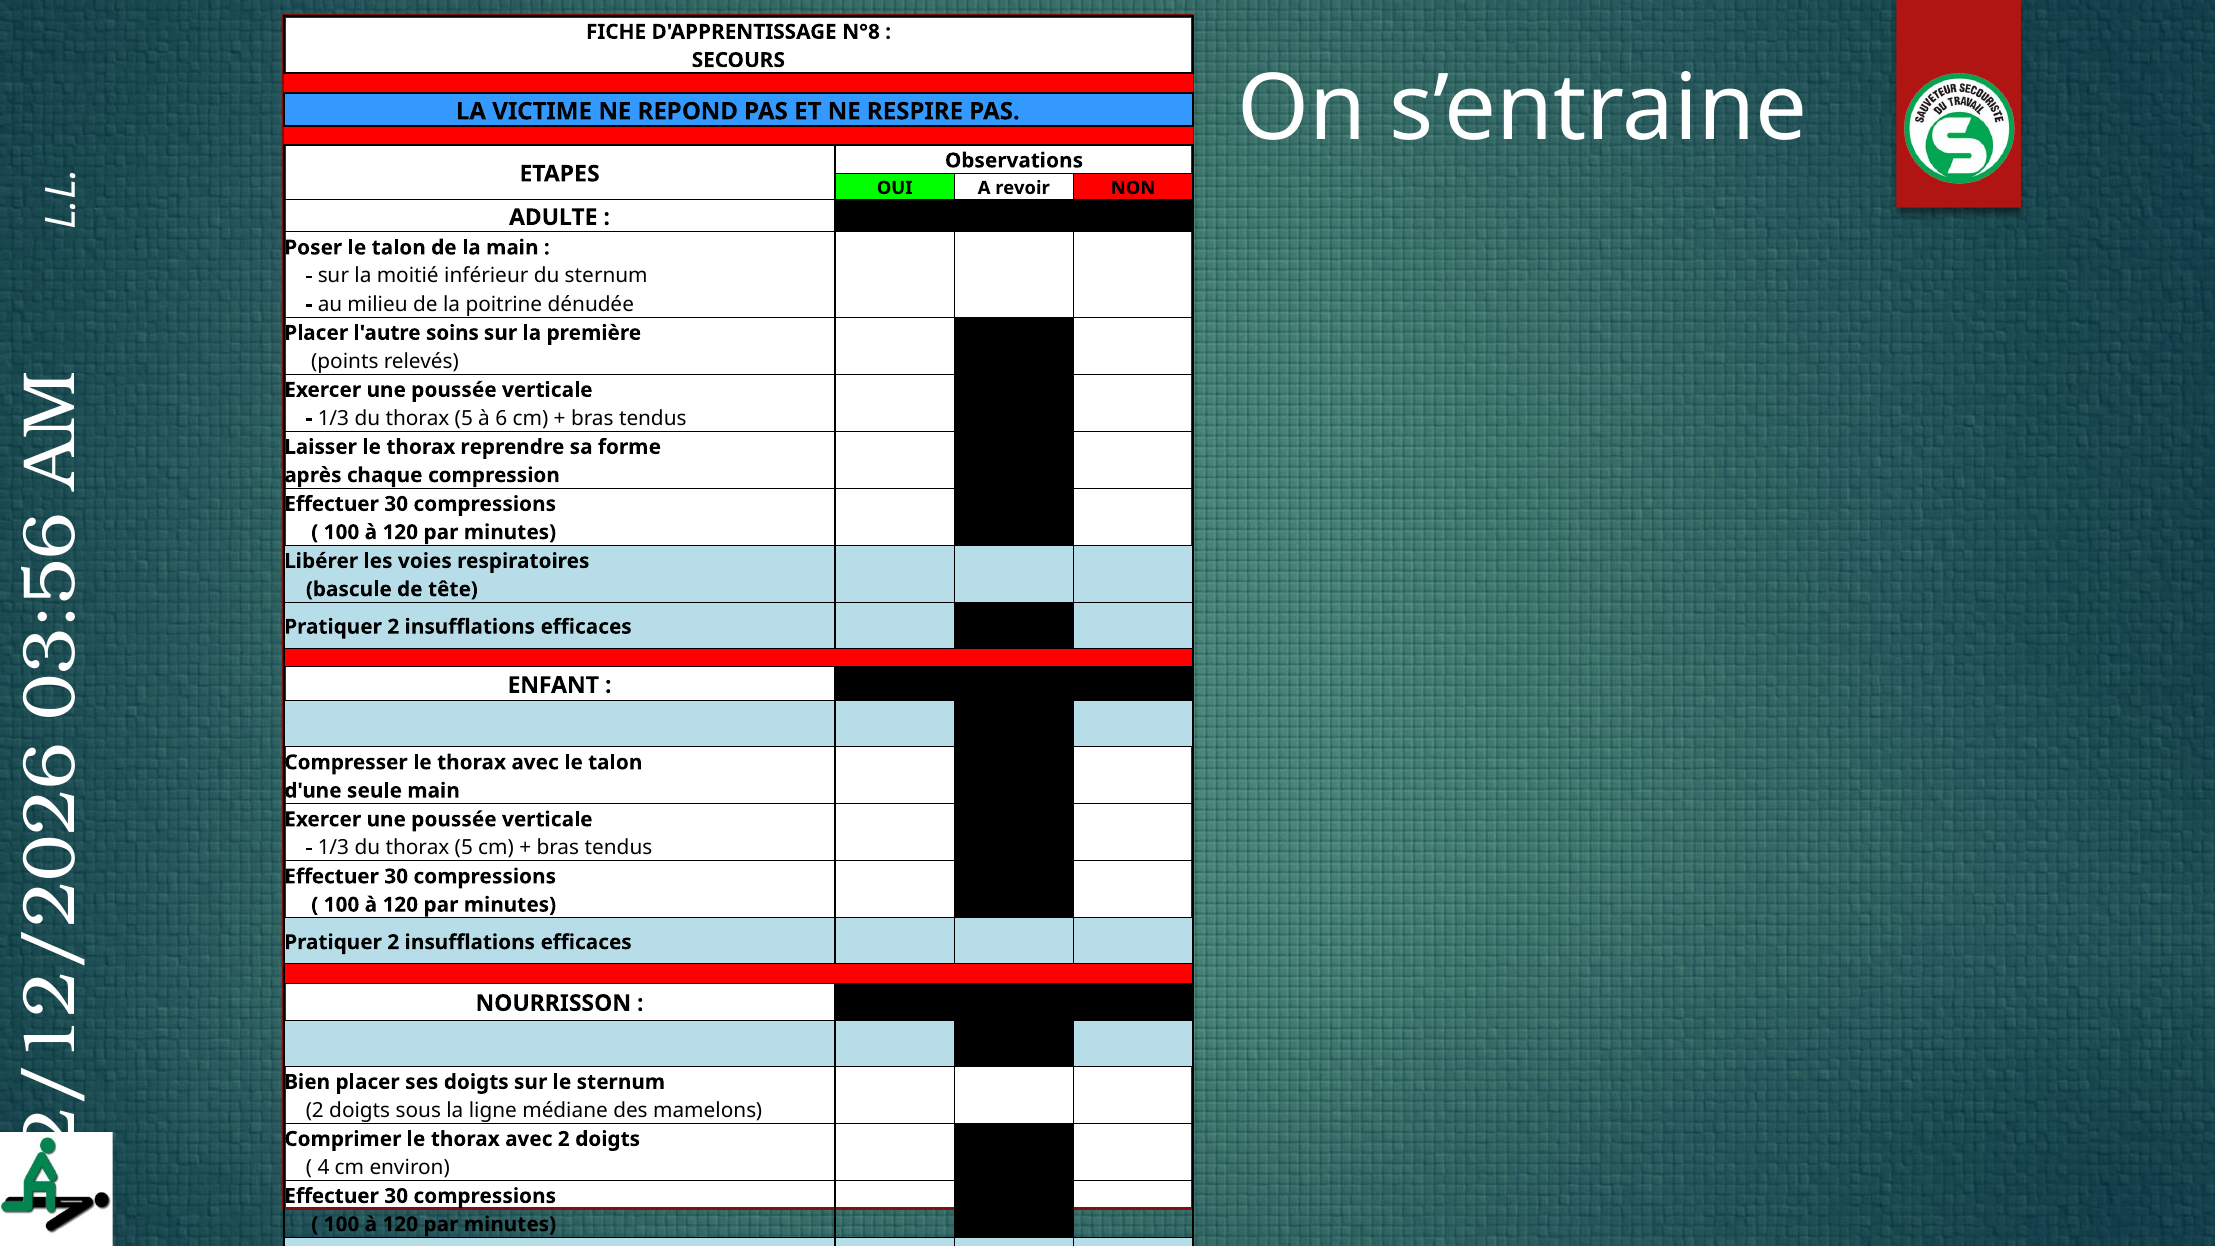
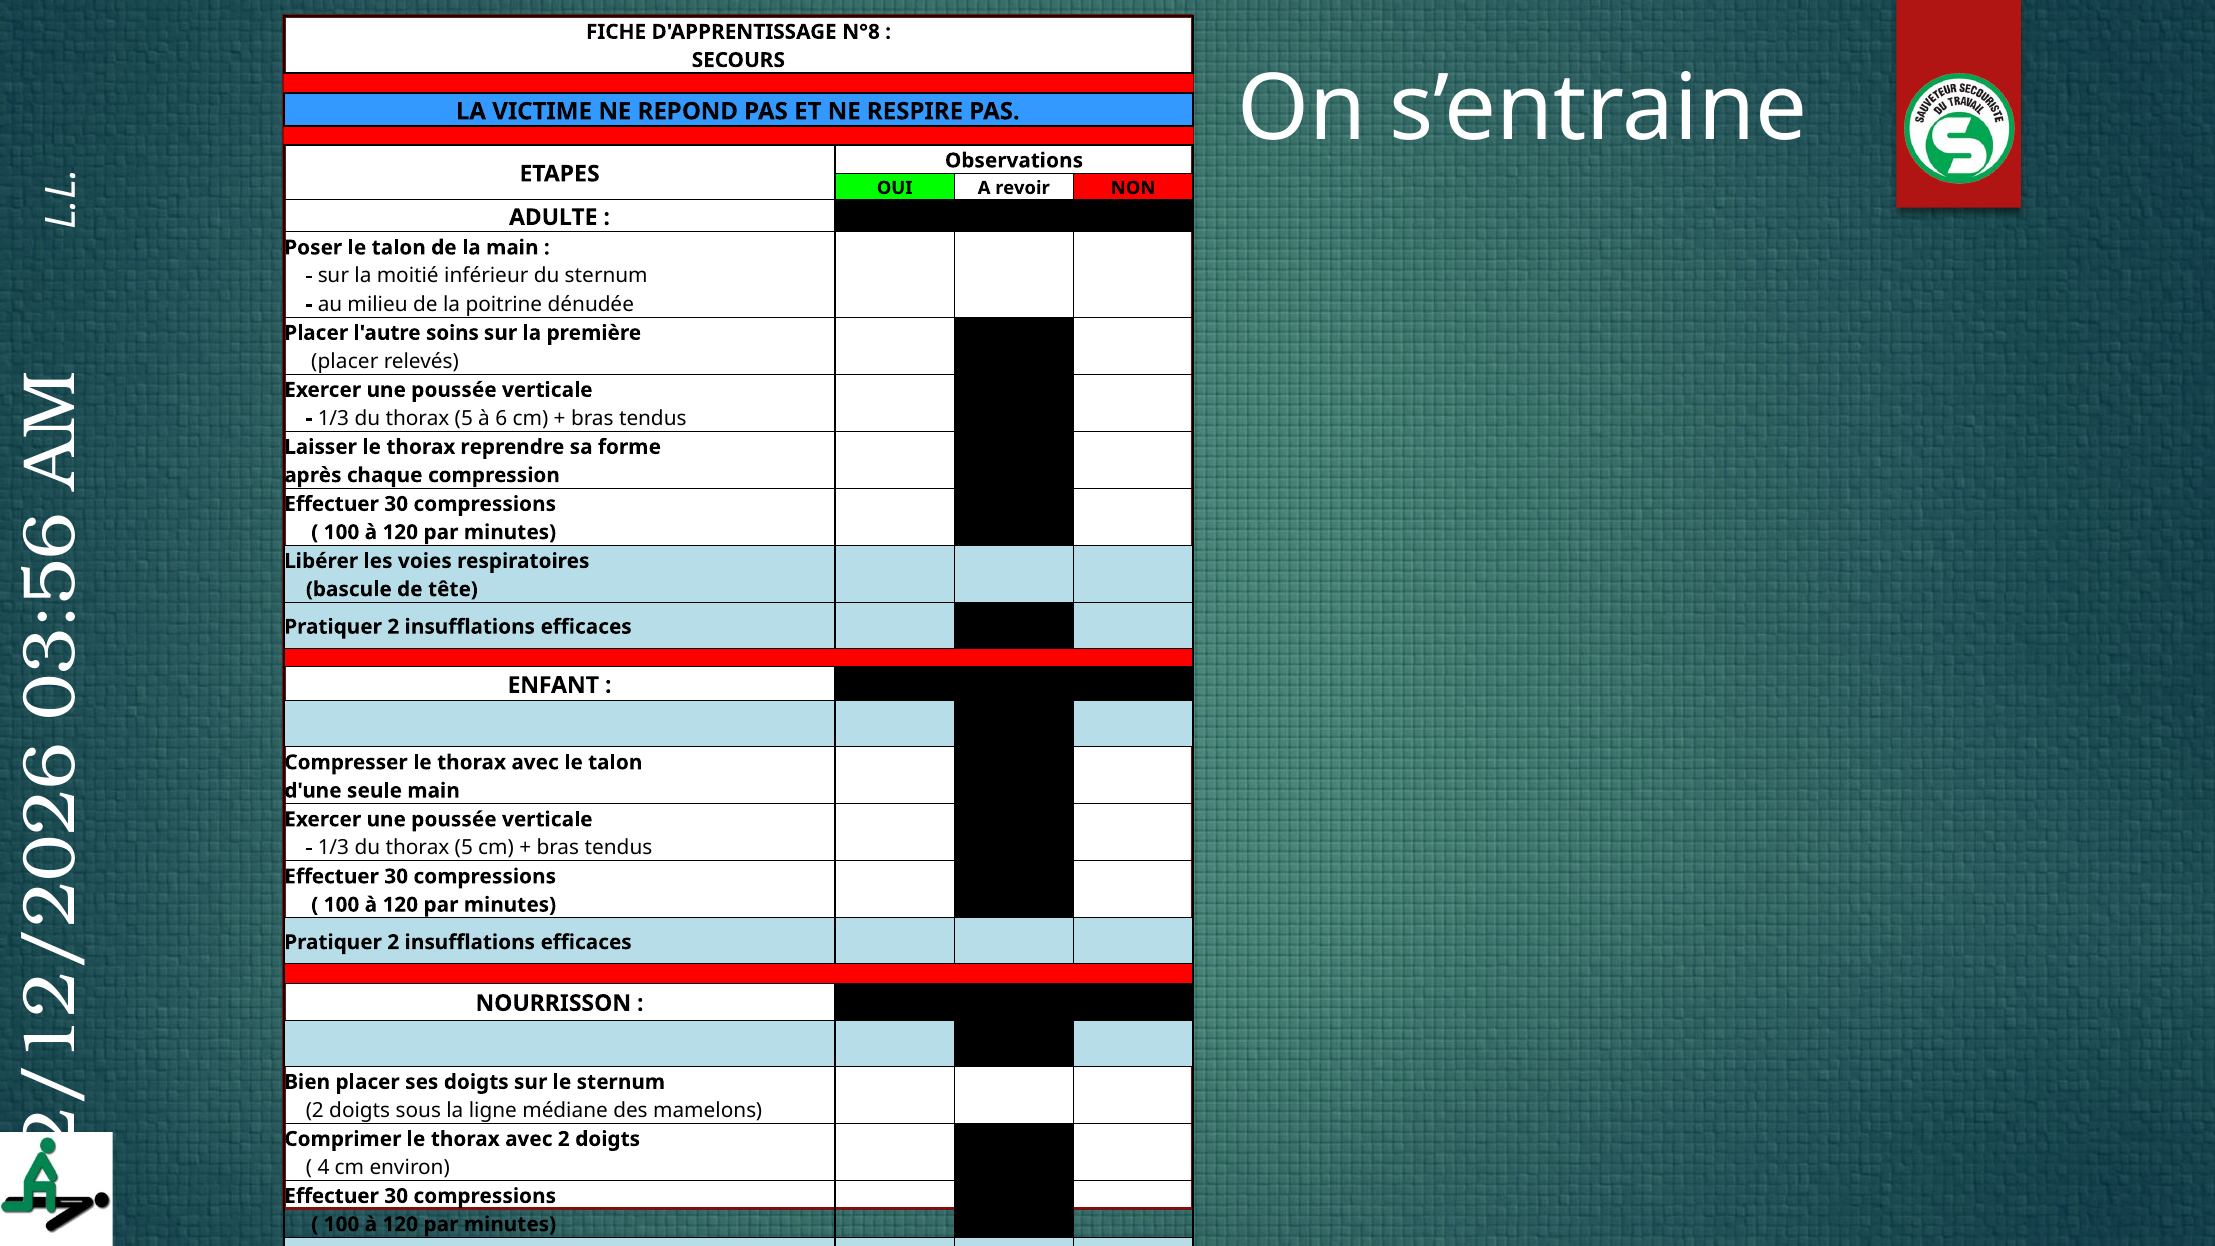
points: points -> placer (345, 361)
